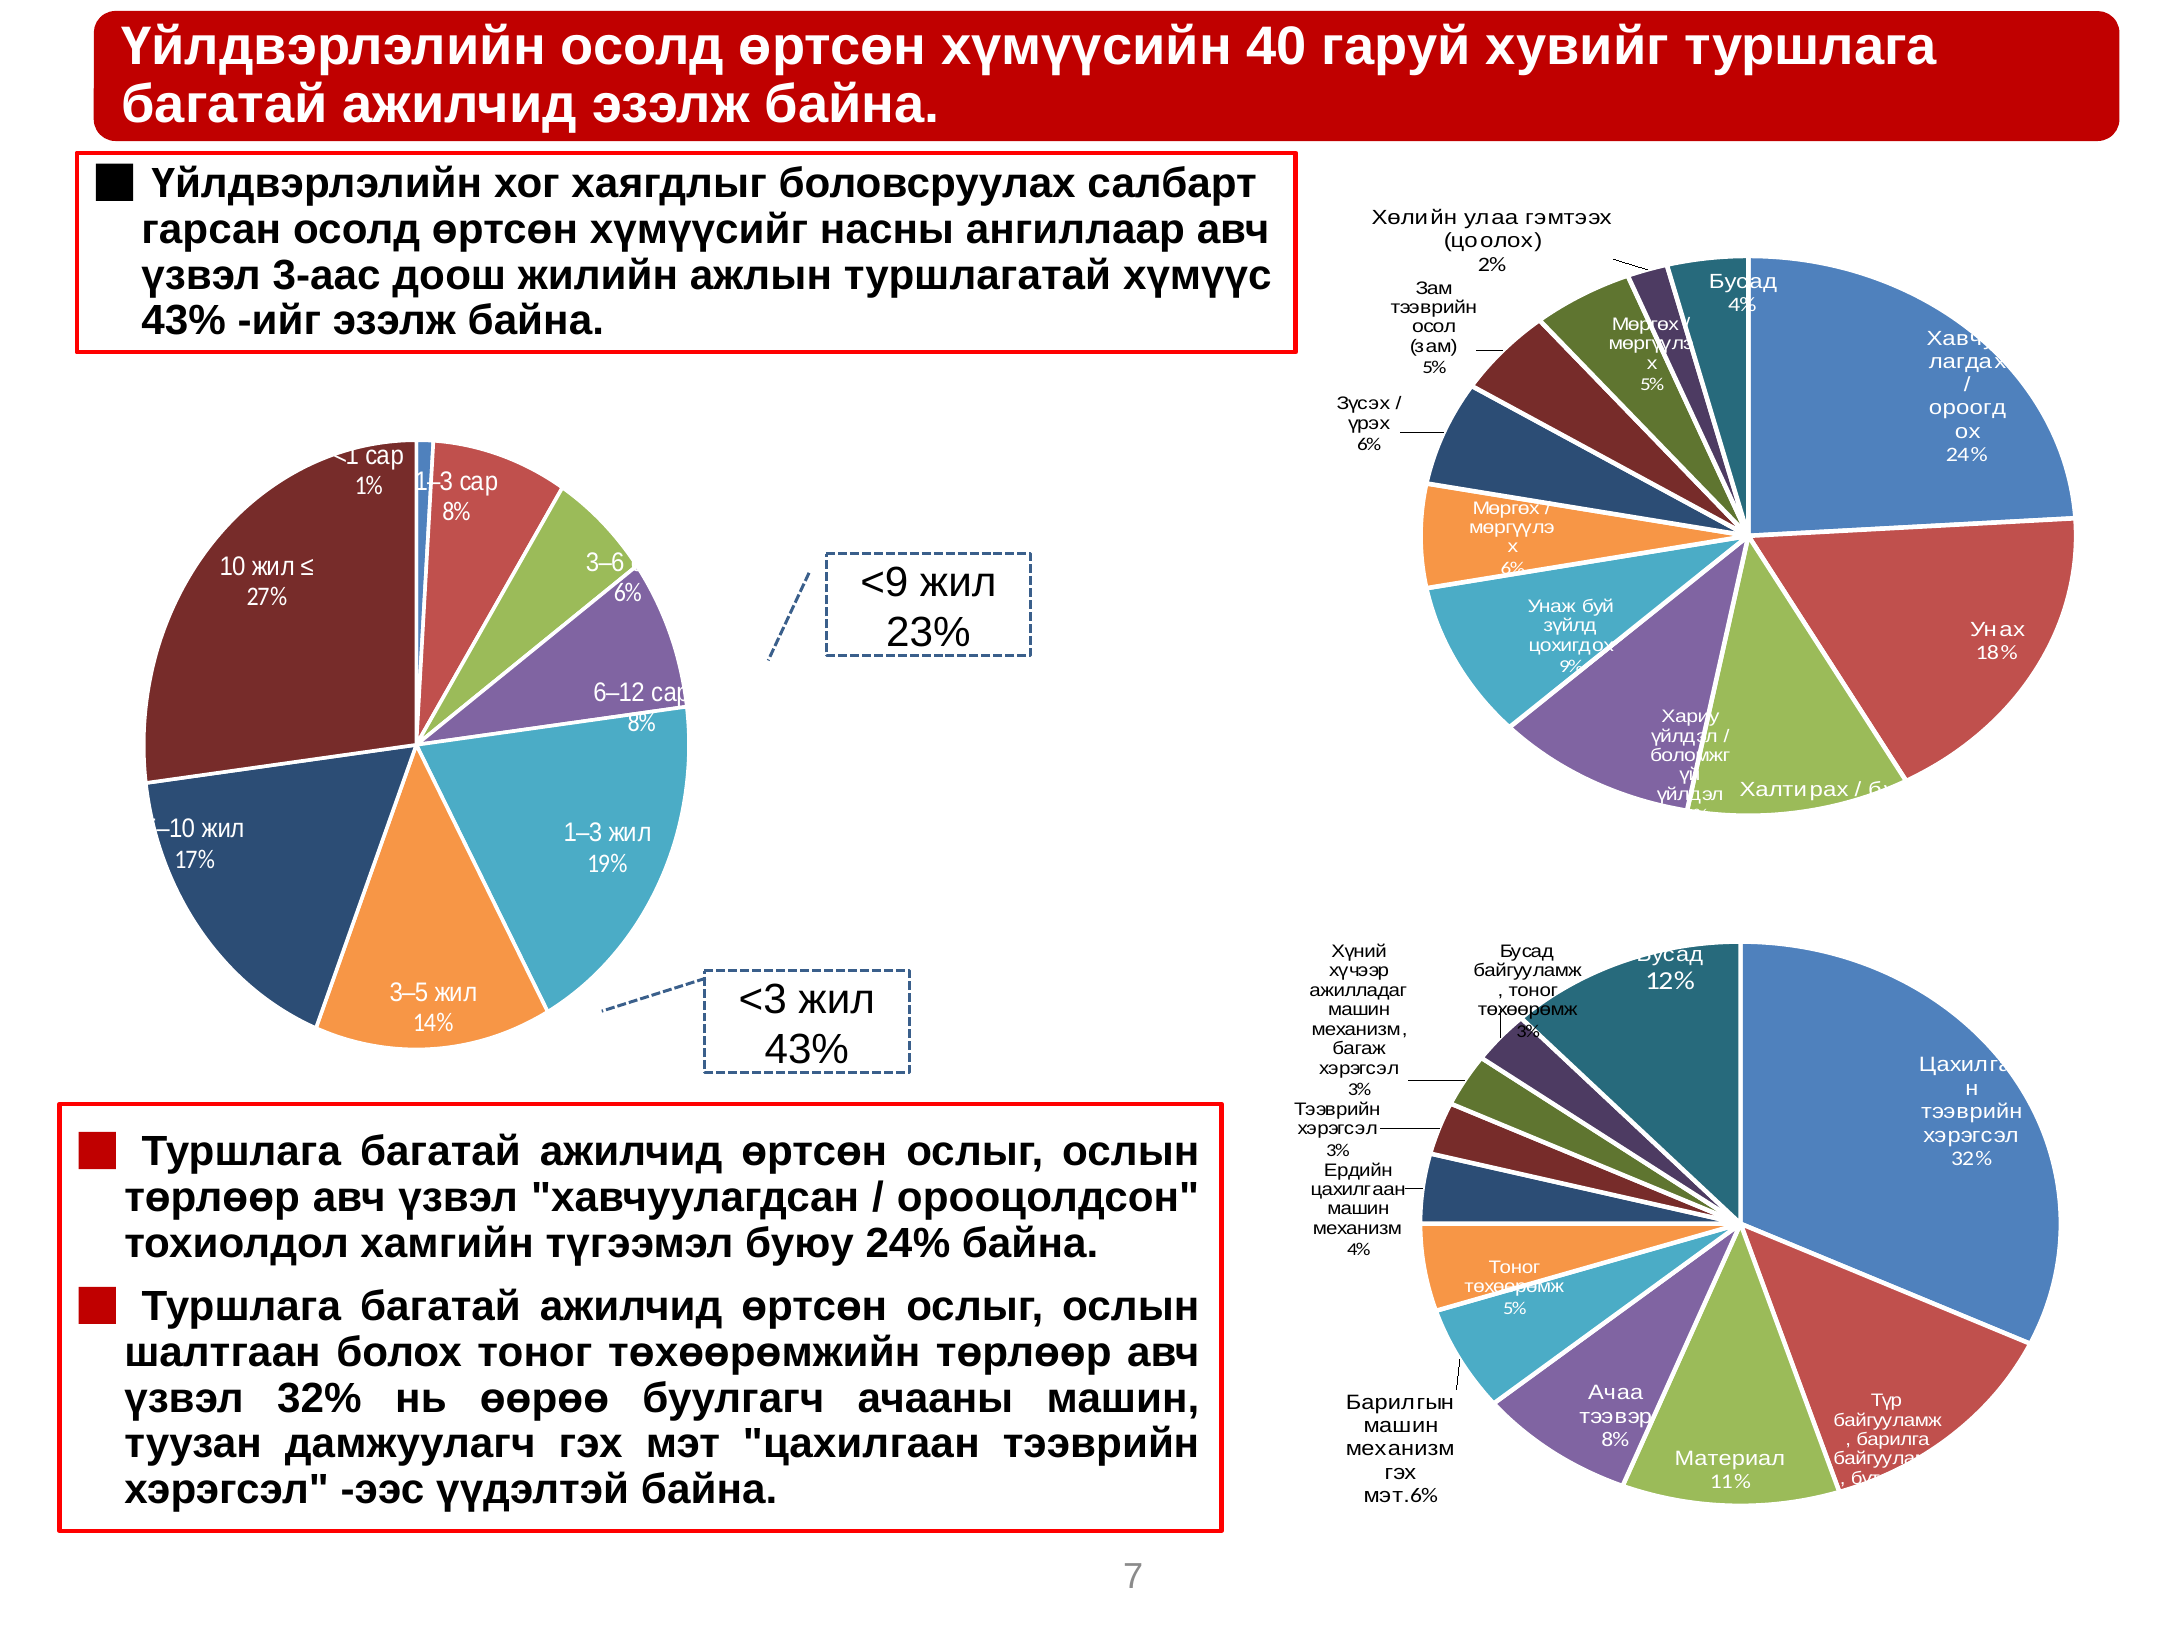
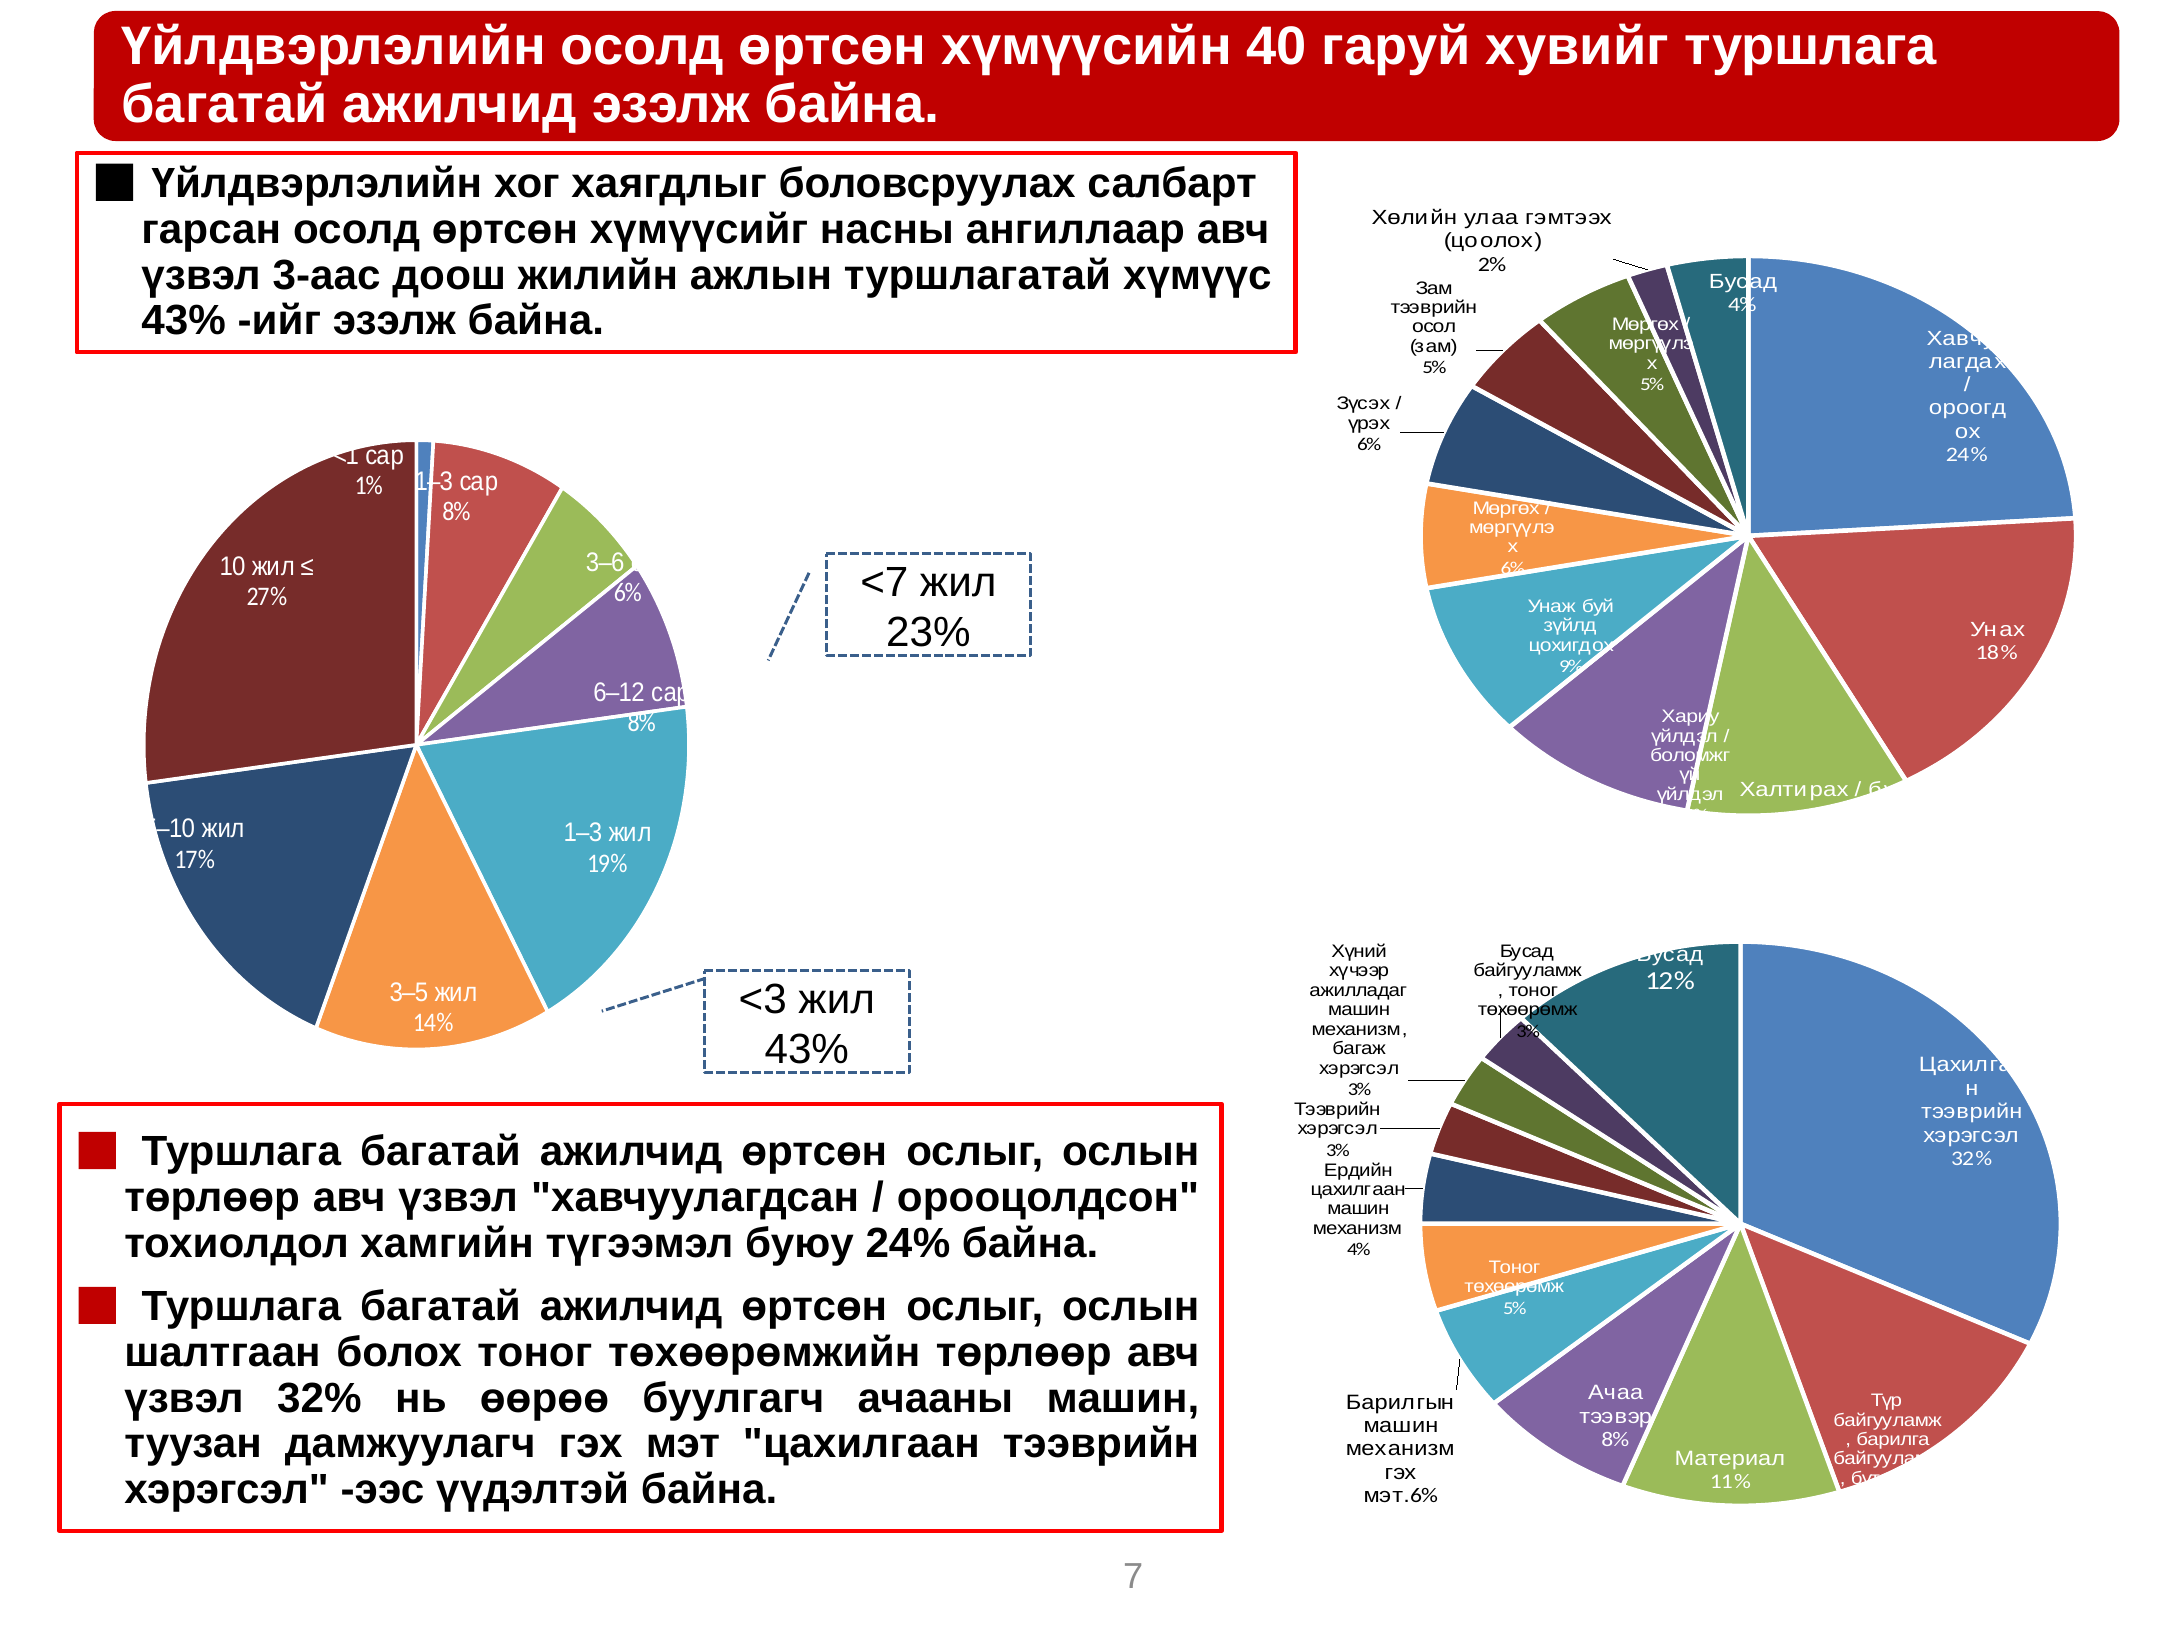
<9: <9 -> <7 (884, 582)
